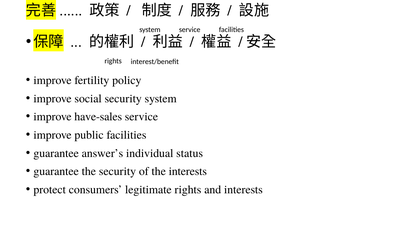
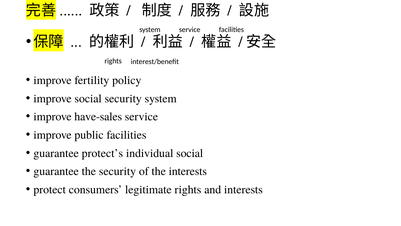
answer’s: answer’s -> protect’s (102, 153)
individual status: status -> social (190, 153)
